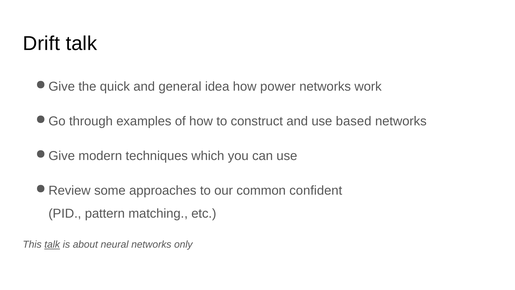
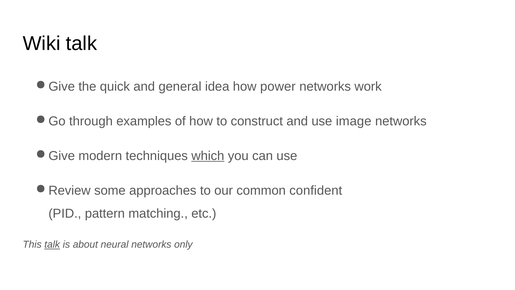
Drift: Drift -> Wiki (42, 44)
based: based -> image (354, 121)
which underline: none -> present (208, 156)
